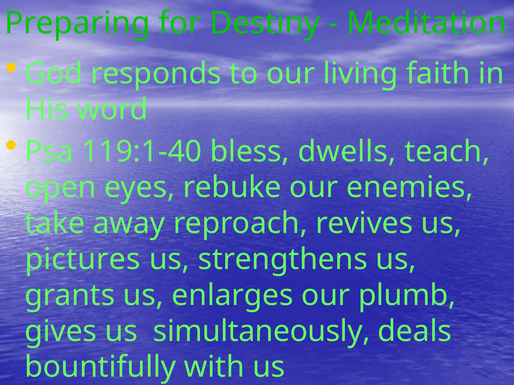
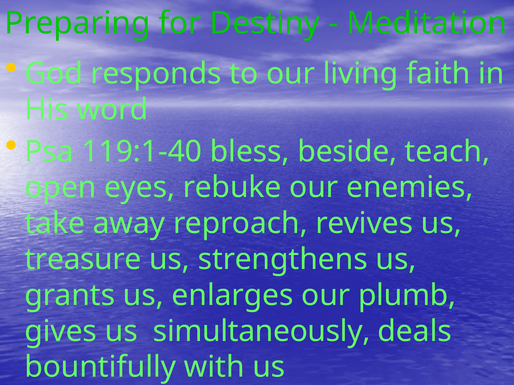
dwells: dwells -> beside (347, 152)
pictures: pictures -> treasure (83, 260)
